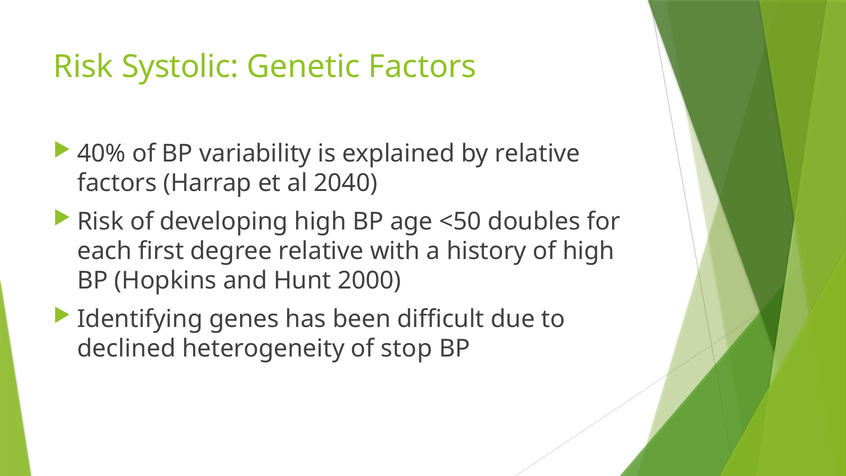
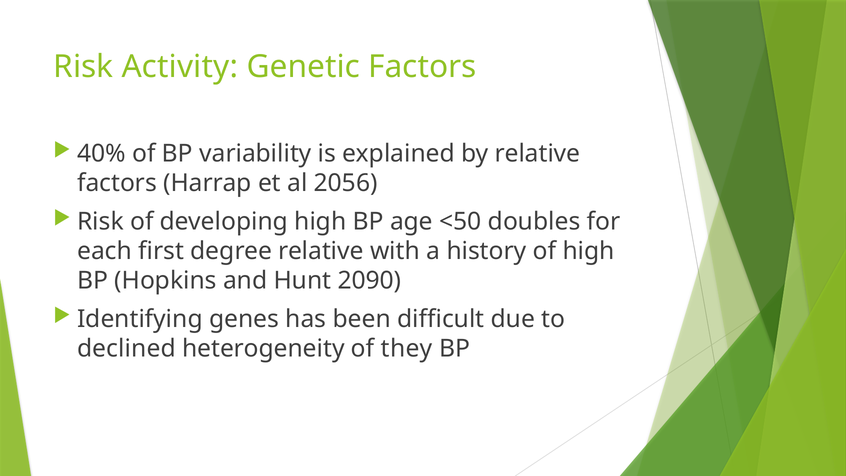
Systolic: Systolic -> Activity (180, 67)
2040: 2040 -> 2056 (346, 183)
2000: 2000 -> 2090 (369, 281)
stop: stop -> they (407, 349)
